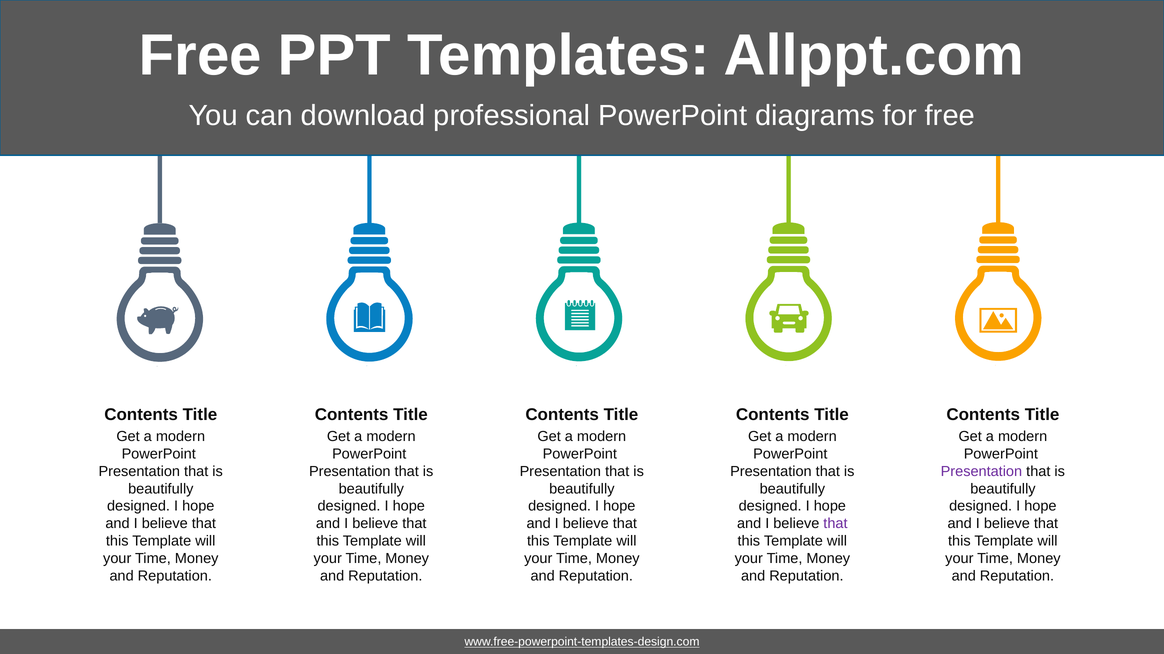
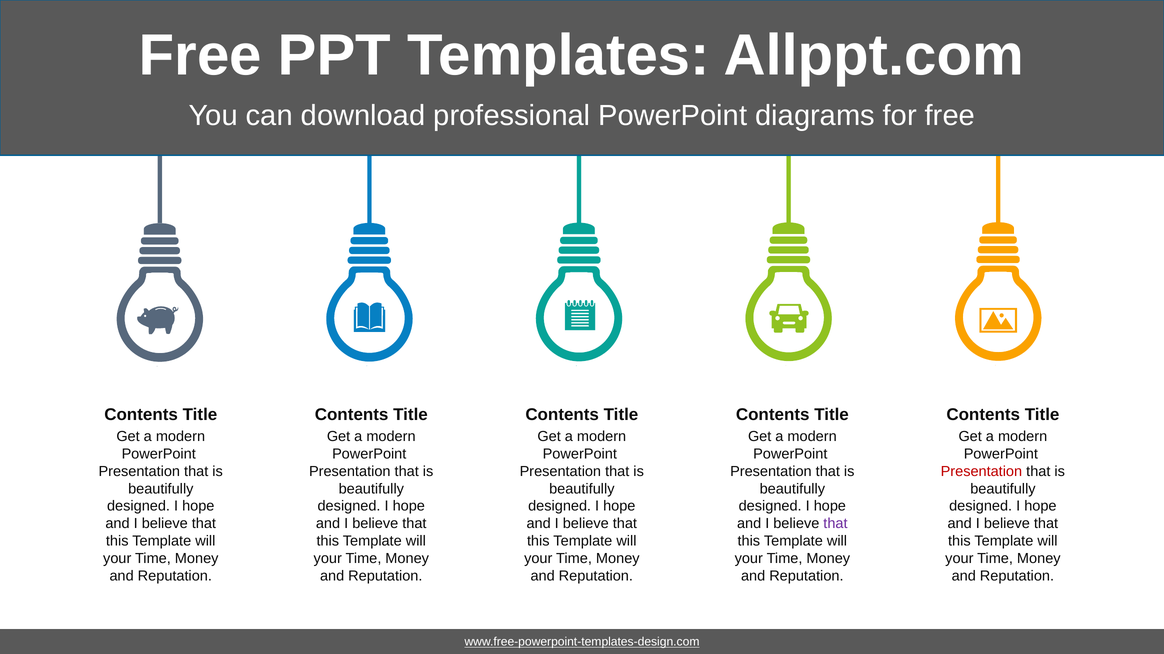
Presentation colour: purple -> red (981, 472)
